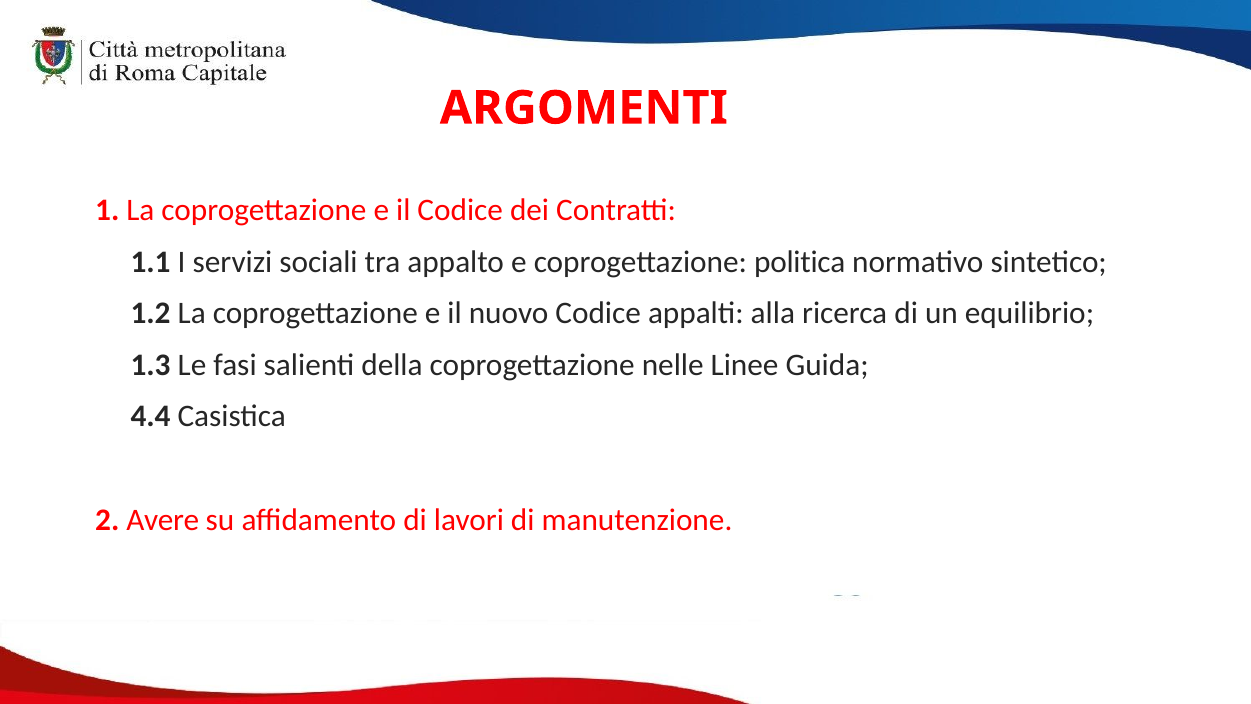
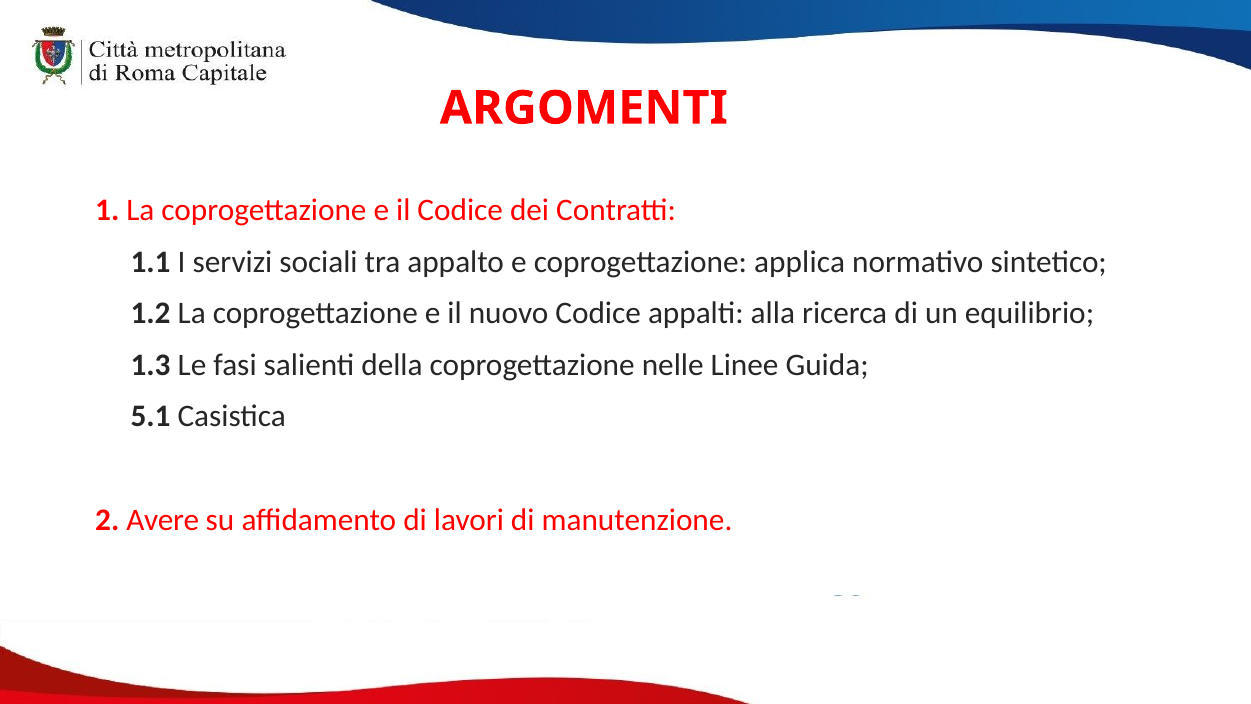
politica: politica -> applica (800, 262)
4.4: 4.4 -> 5.1 (151, 416)
